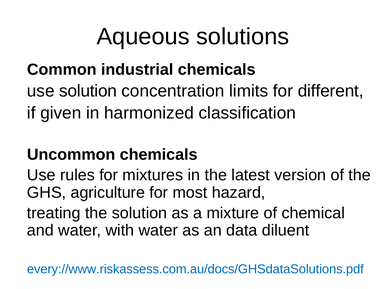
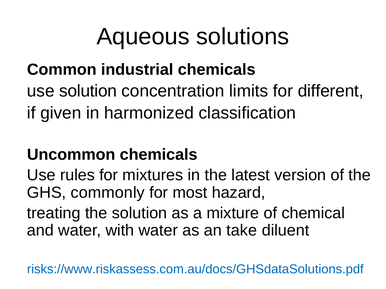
agriculture: agriculture -> commonly (108, 193)
data: data -> take (242, 231)
every://www.riskassess.com.au/docs/GHSdataSolutions.pdf: every://www.riskassess.com.au/docs/GHSdataSolutions.pdf -> risks://www.riskassess.com.au/docs/GHSdataSolutions.pdf (195, 270)
